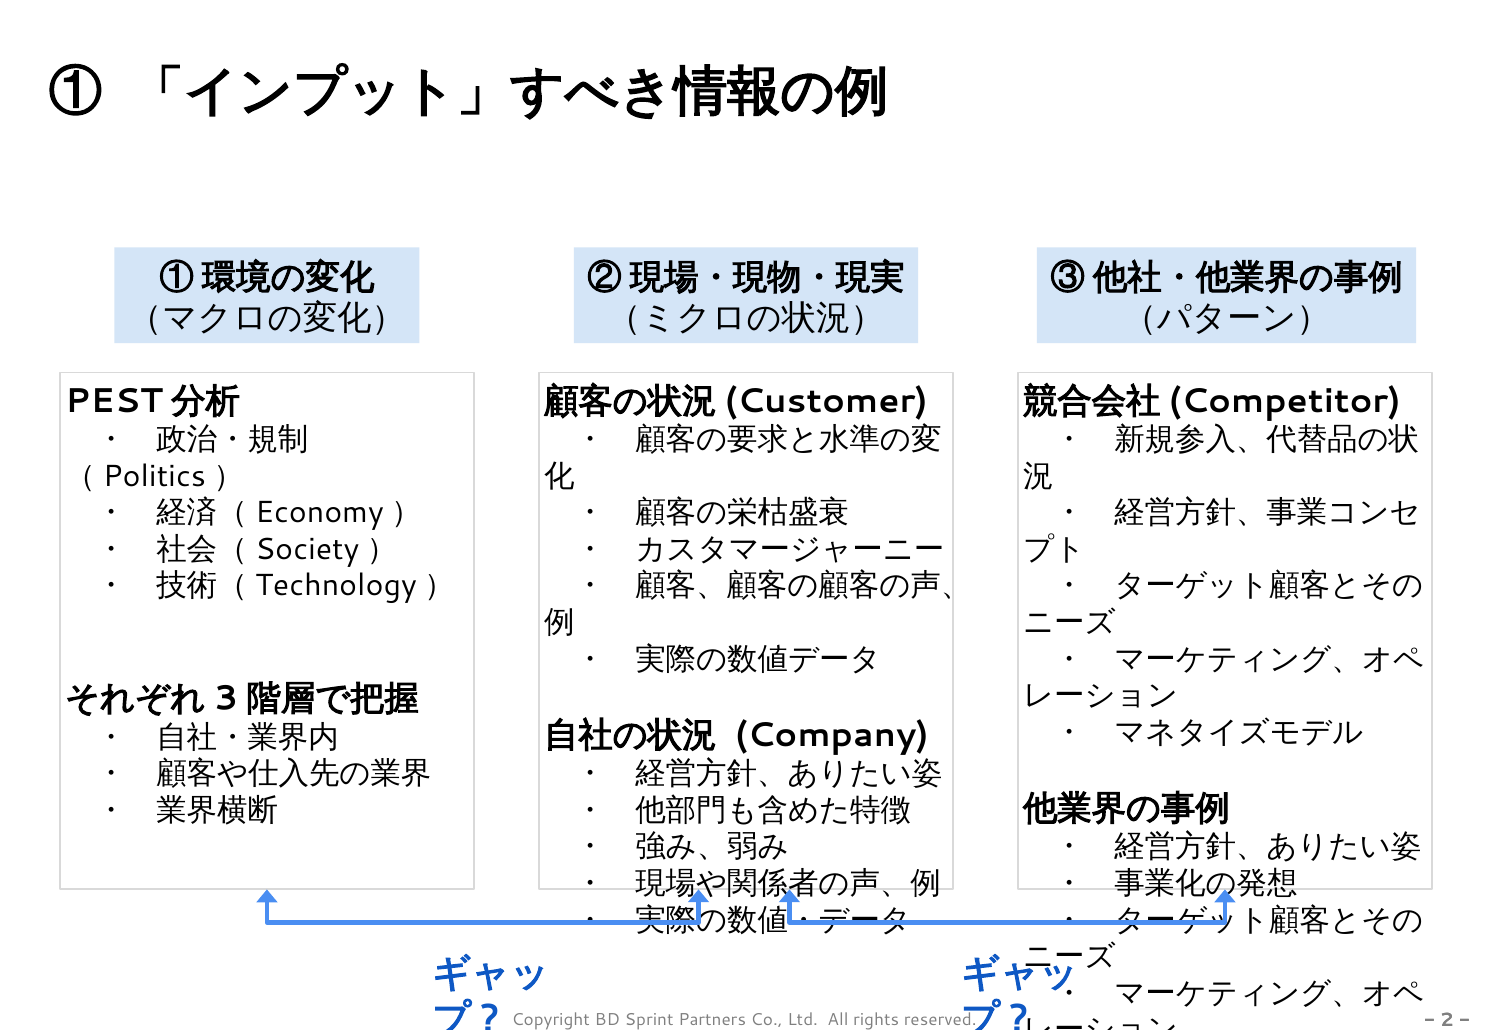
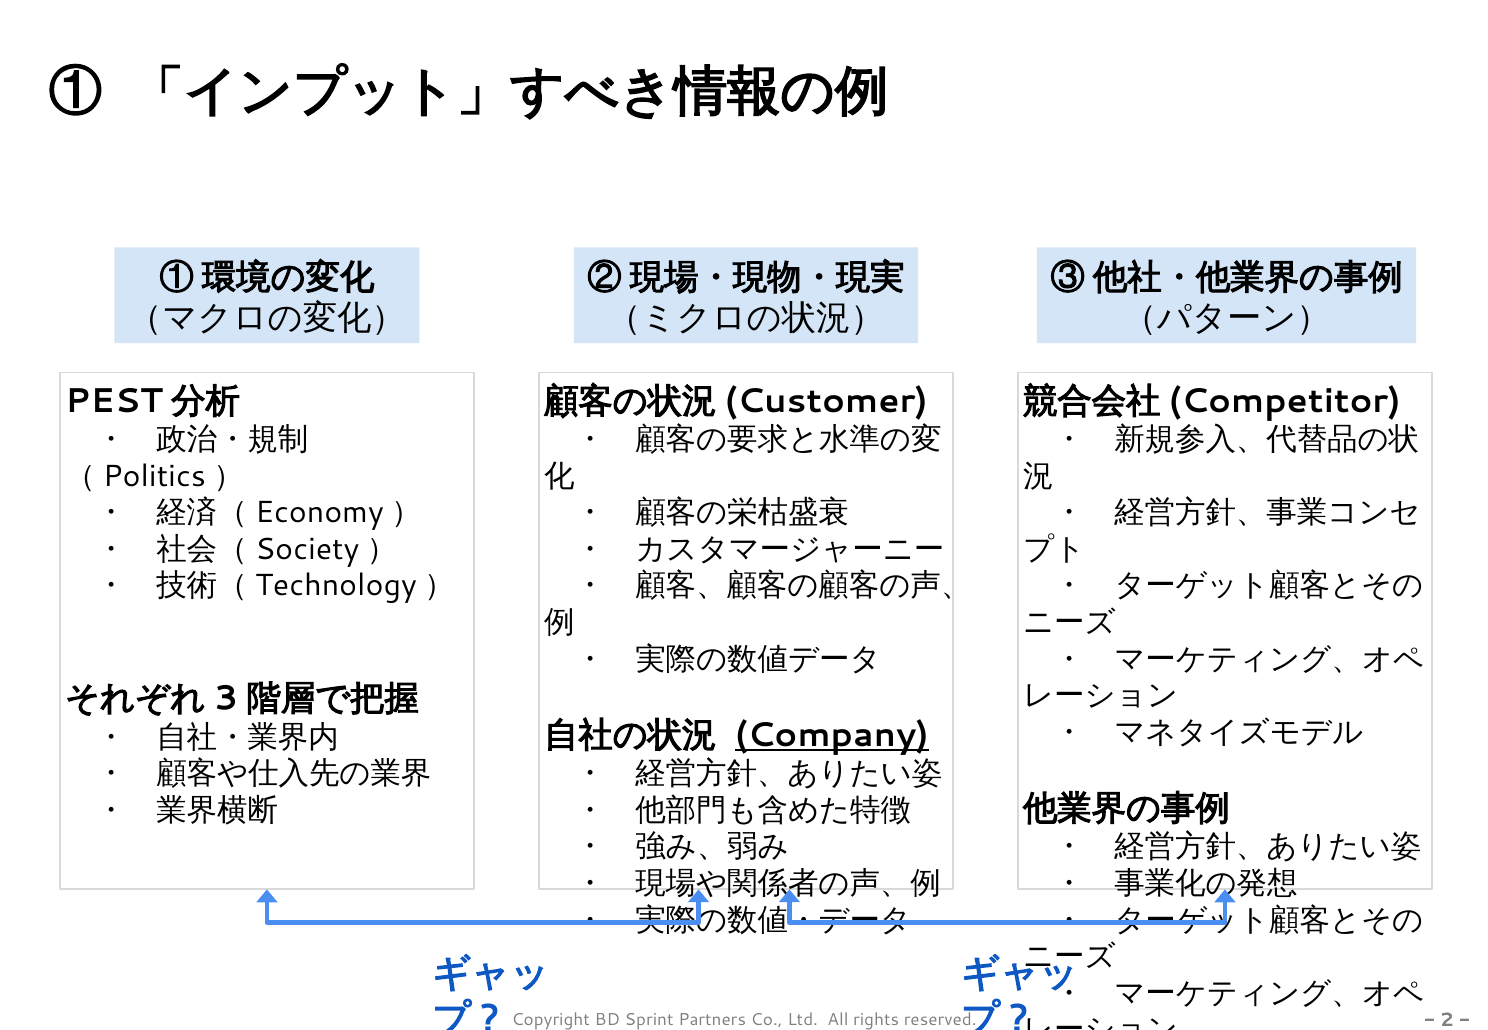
Company underline: none -> present (832, 735)
